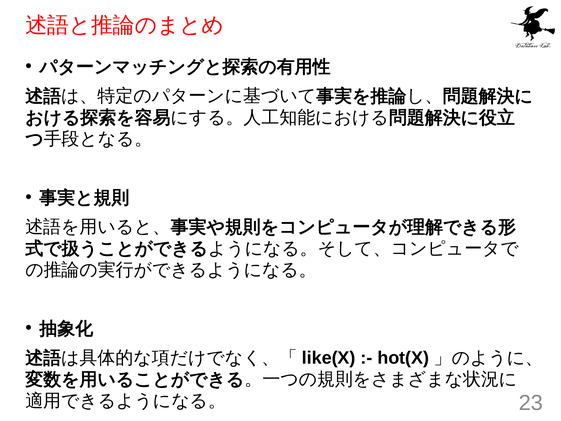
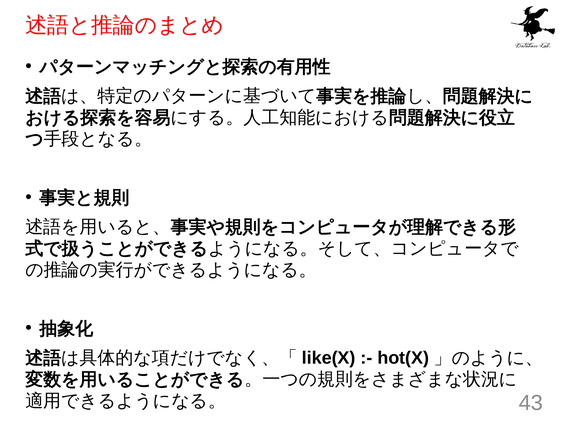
23: 23 -> 43 (531, 403)
